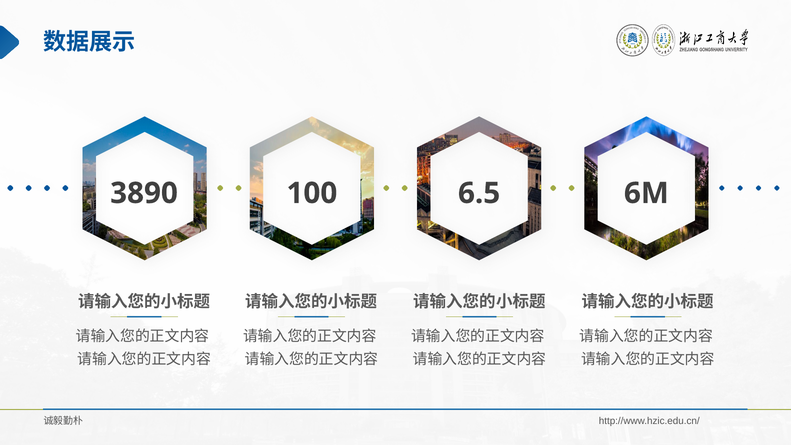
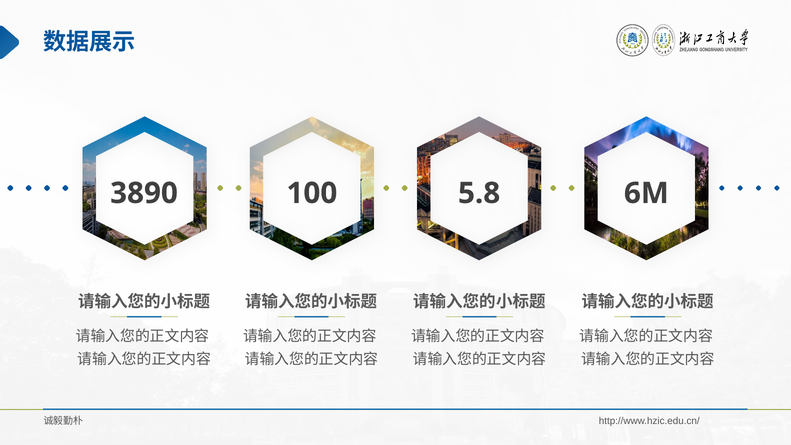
6.5: 6.5 -> 5.8 (479, 193)
